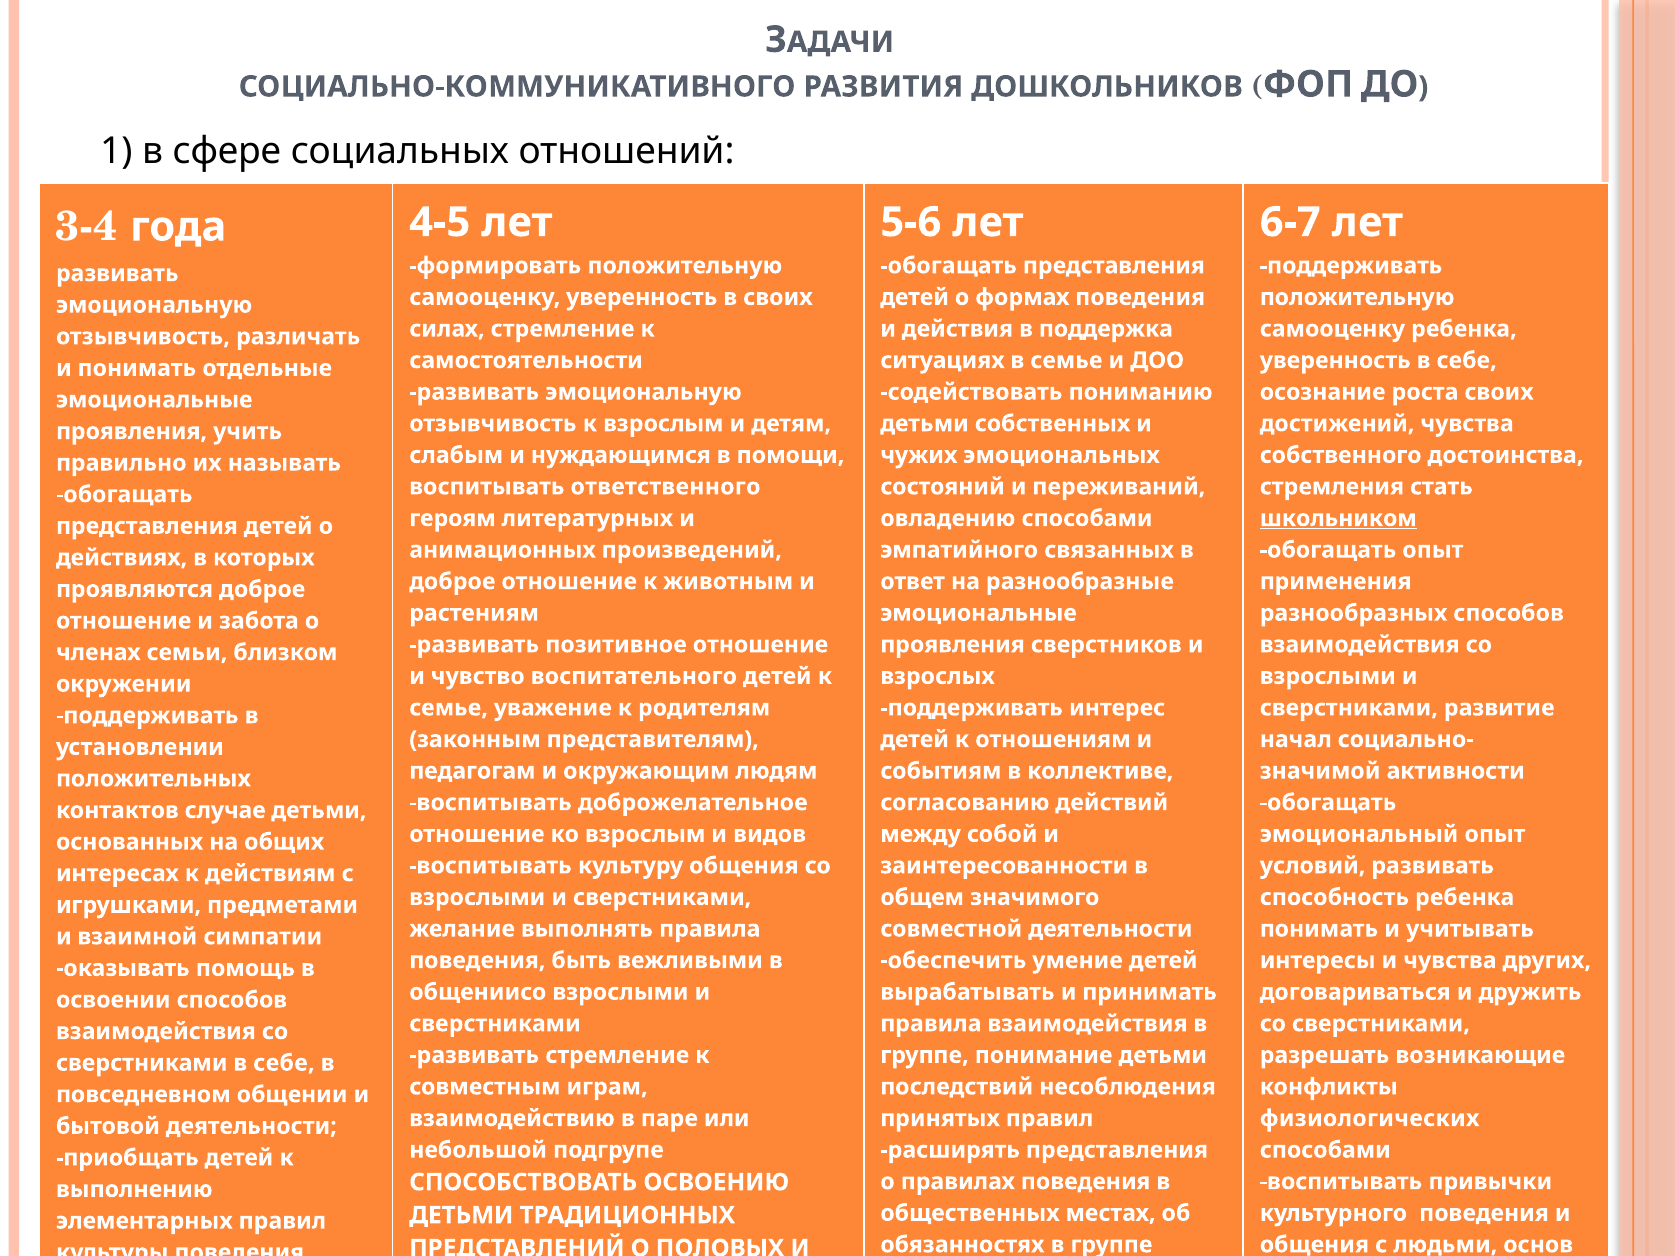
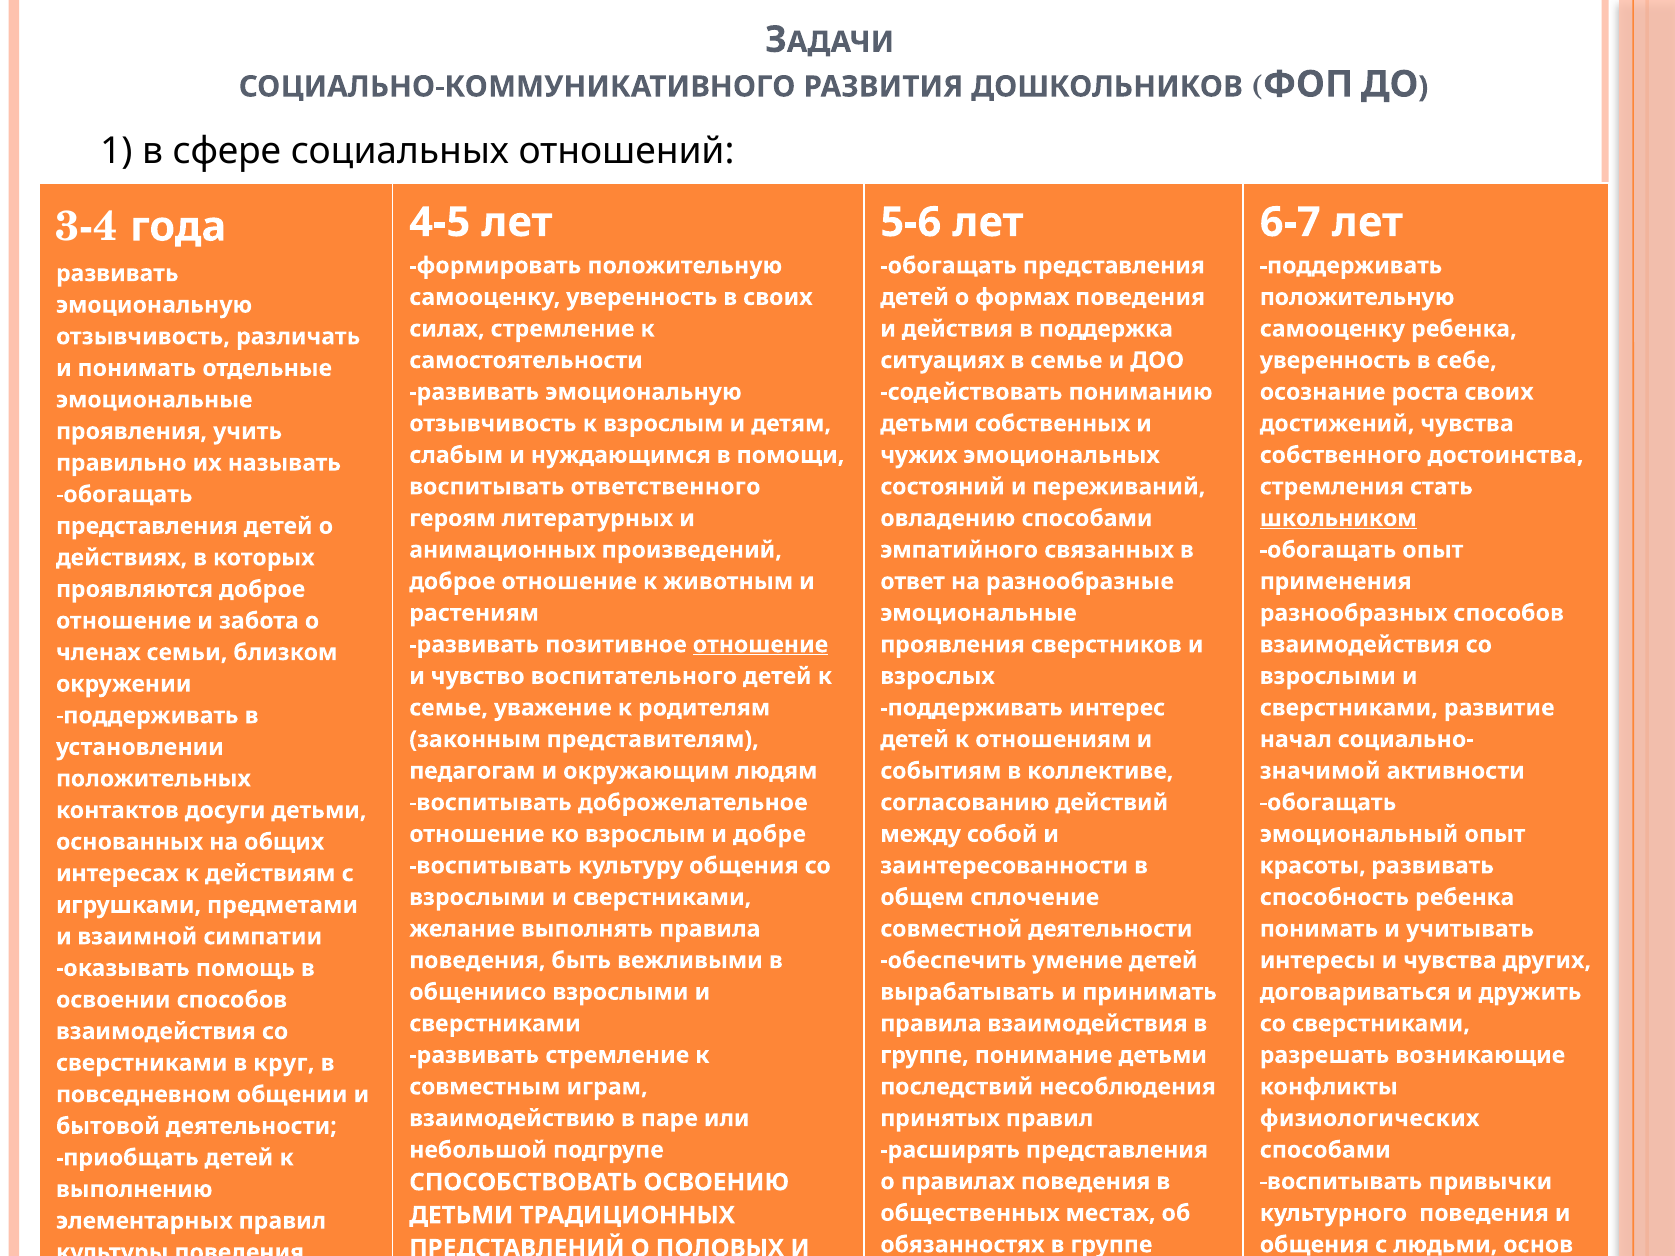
отношение underline: none -> present (760, 645)
случае: случае -> досуги (225, 810)
видов: видов -> добре (770, 834)
условий: условий -> красоты (1313, 866)
значимого: значимого -> сплочение (1035, 897)
сверстниками в себе: себе -> круг (284, 1063)
